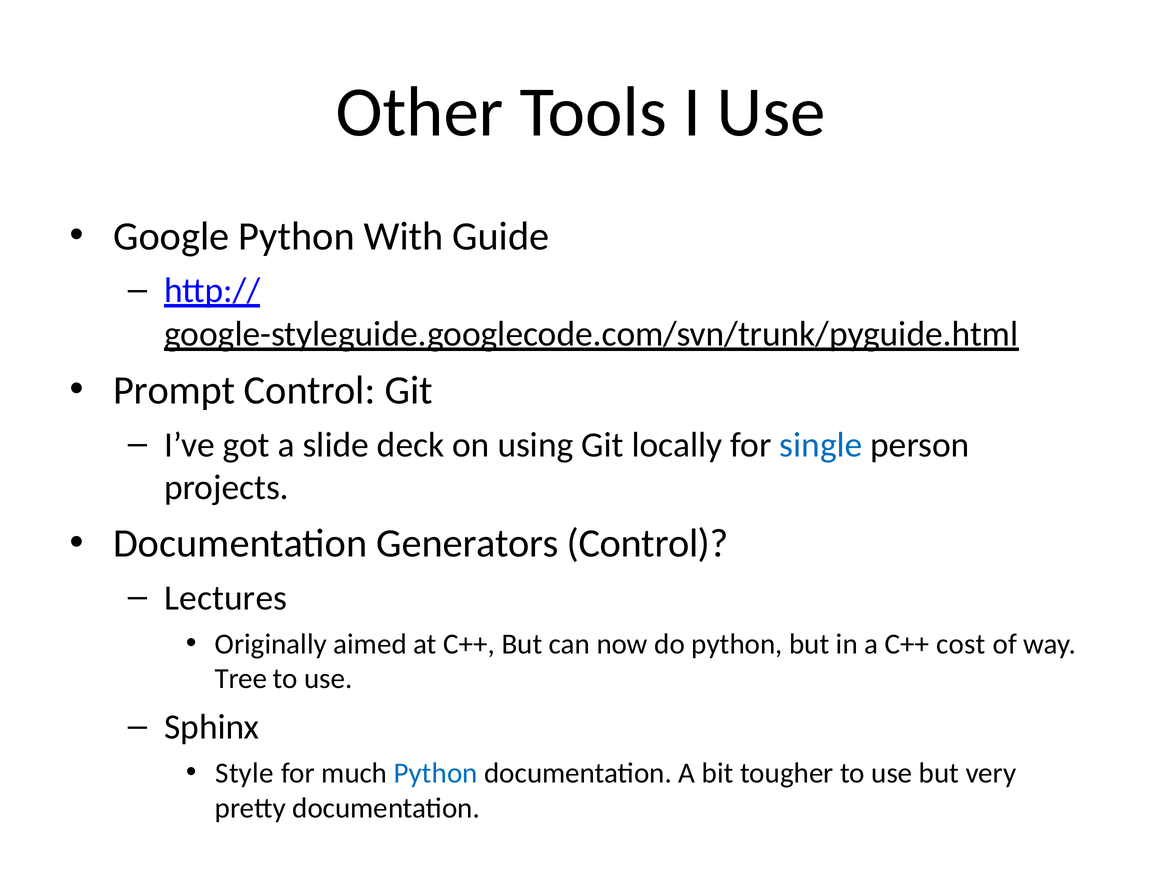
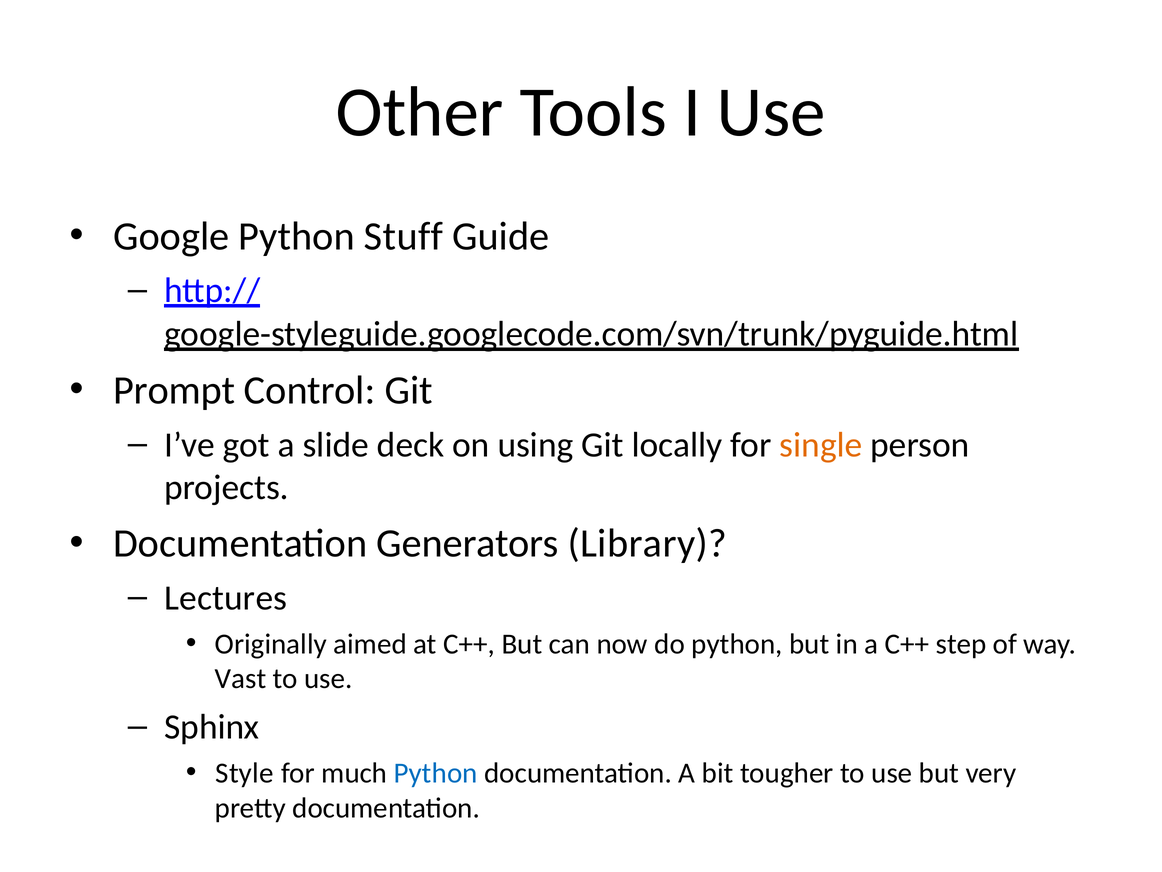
With: With -> Stuff (403, 236)
single colour: blue -> orange (821, 445)
Generators Control: Control -> Library (647, 543)
cost: cost -> step (961, 644)
Tree: Tree -> Vast (241, 678)
